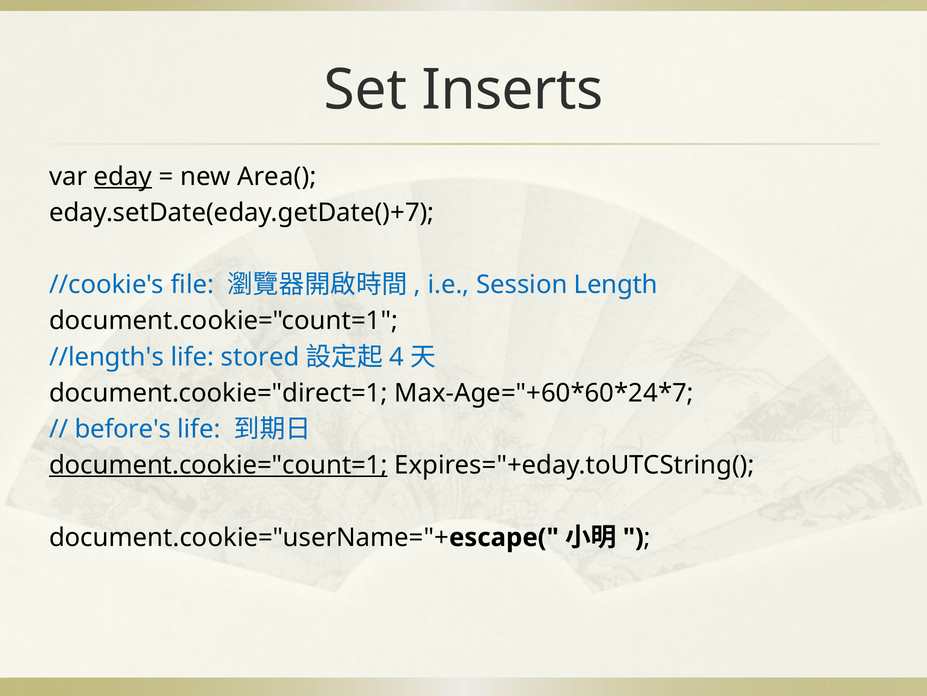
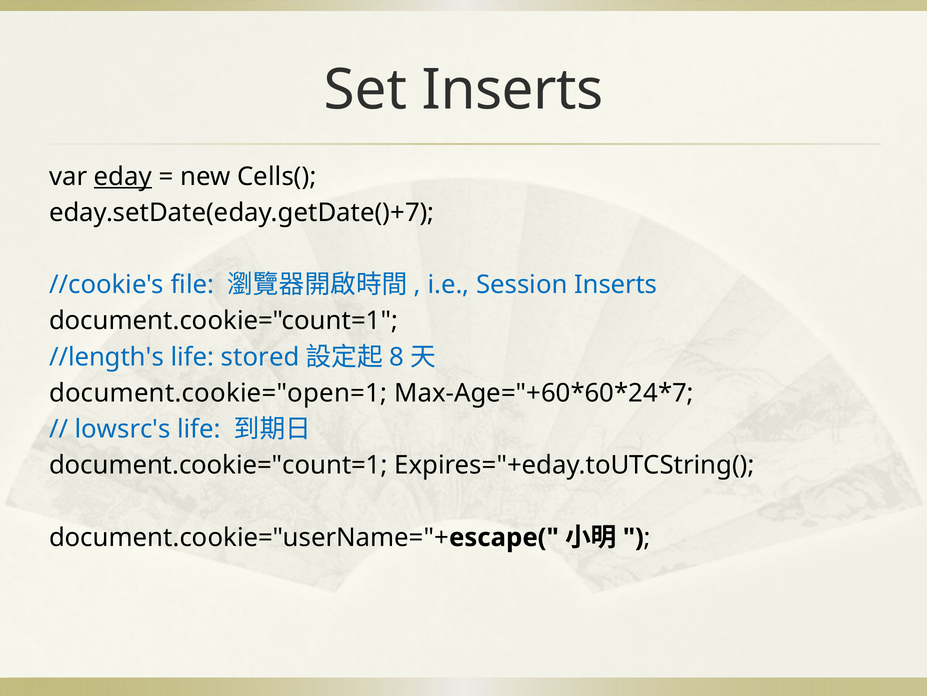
Area(: Area( -> Cells( (277, 176)
Session Length: Length -> Inserts (616, 285)
4: 4 -> 8 (397, 357)
document.cookie="direct=1: document.cookie="direct=1 -> document.cookie="open=1 (218, 393)
before's: before's -> lowsrc's (123, 429)
document.cookie="count=1 underline: present -> none (218, 465)
